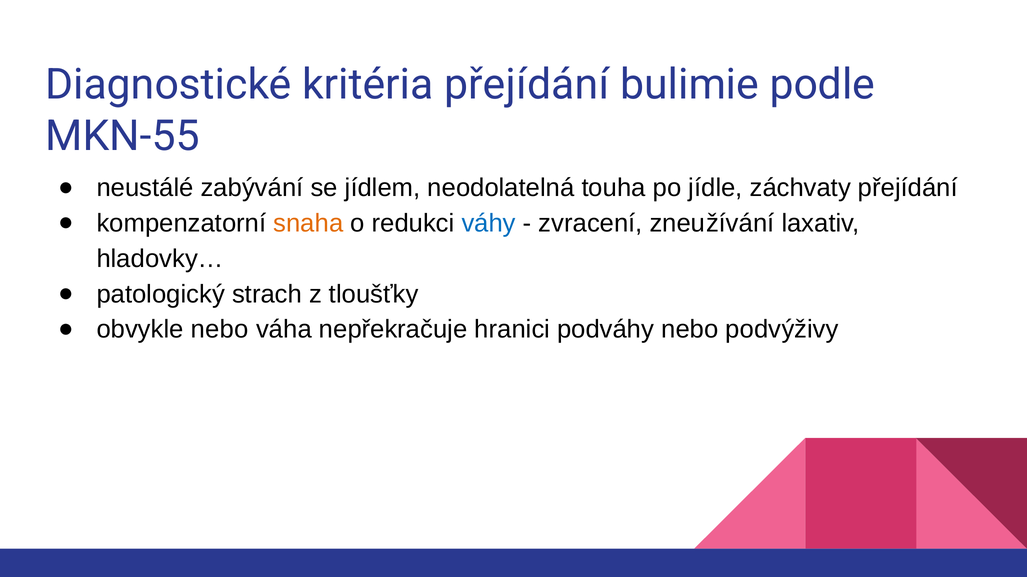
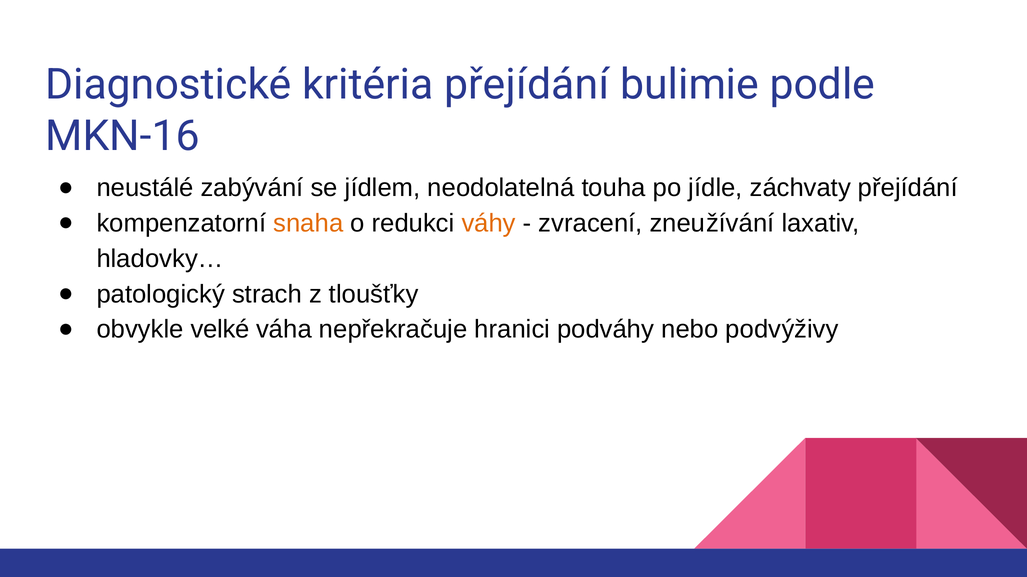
MKN-55: MKN-55 -> MKN-16 (123, 136)
váhy colour: blue -> orange (489, 224)
obvykle nebo: nebo -> velké (220, 330)
